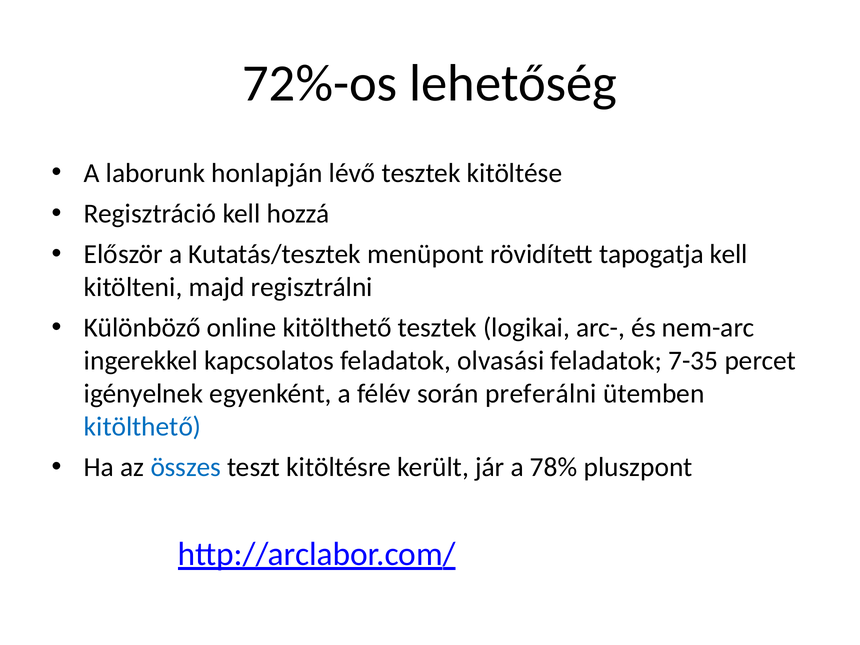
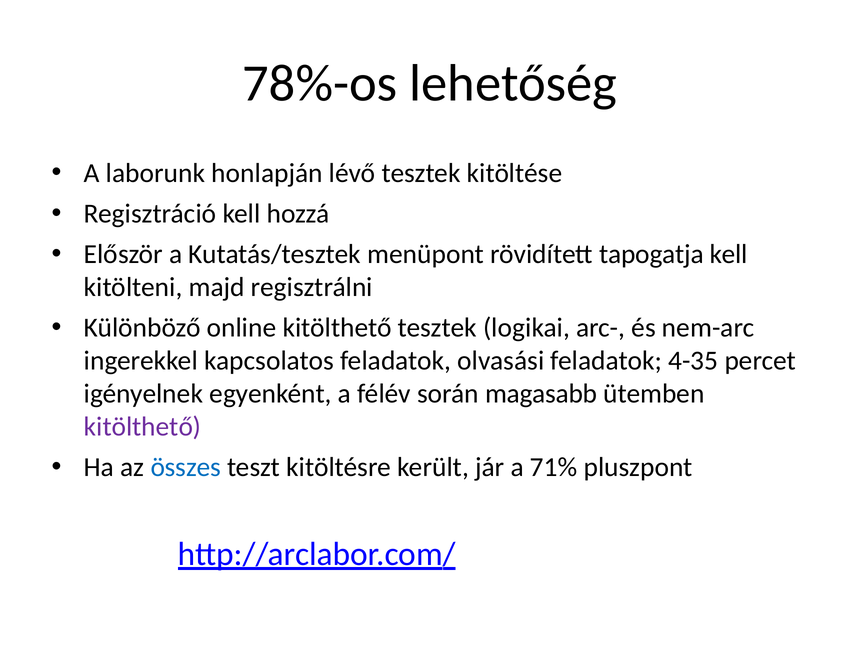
72%-os: 72%-os -> 78%-os (320, 83)
7-35: 7-35 -> 4-35 (693, 361)
preferálni: preferálni -> magasabb (541, 394)
kitölthető colour: blue -> purple (143, 427)
78%: 78% -> 71% (554, 467)
